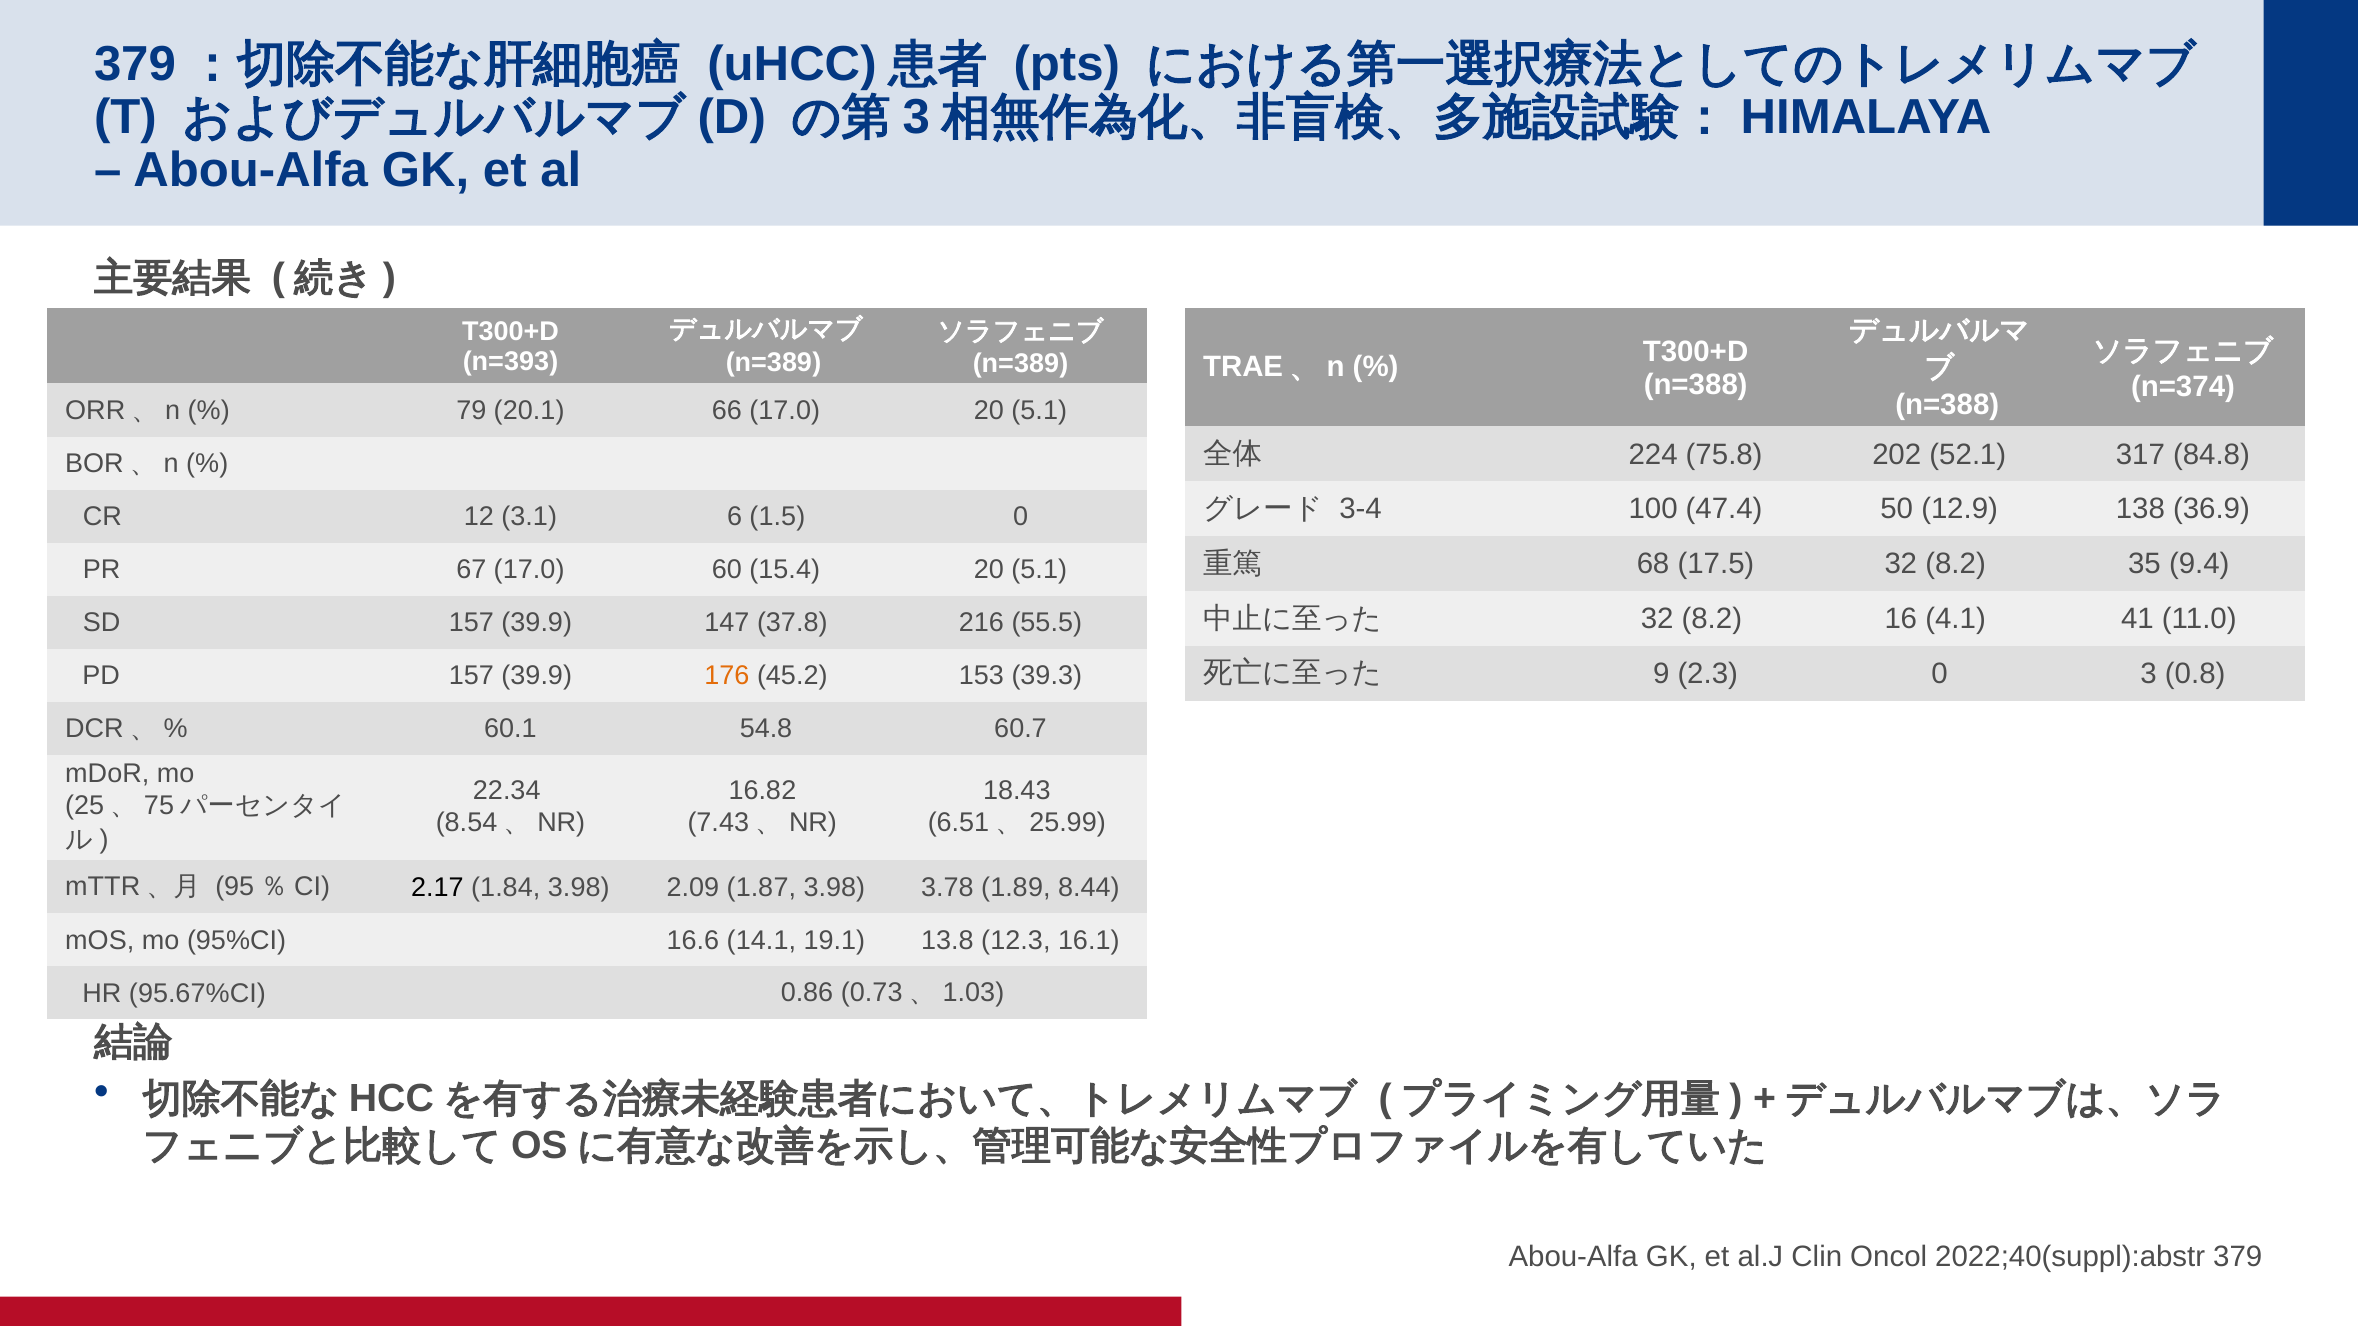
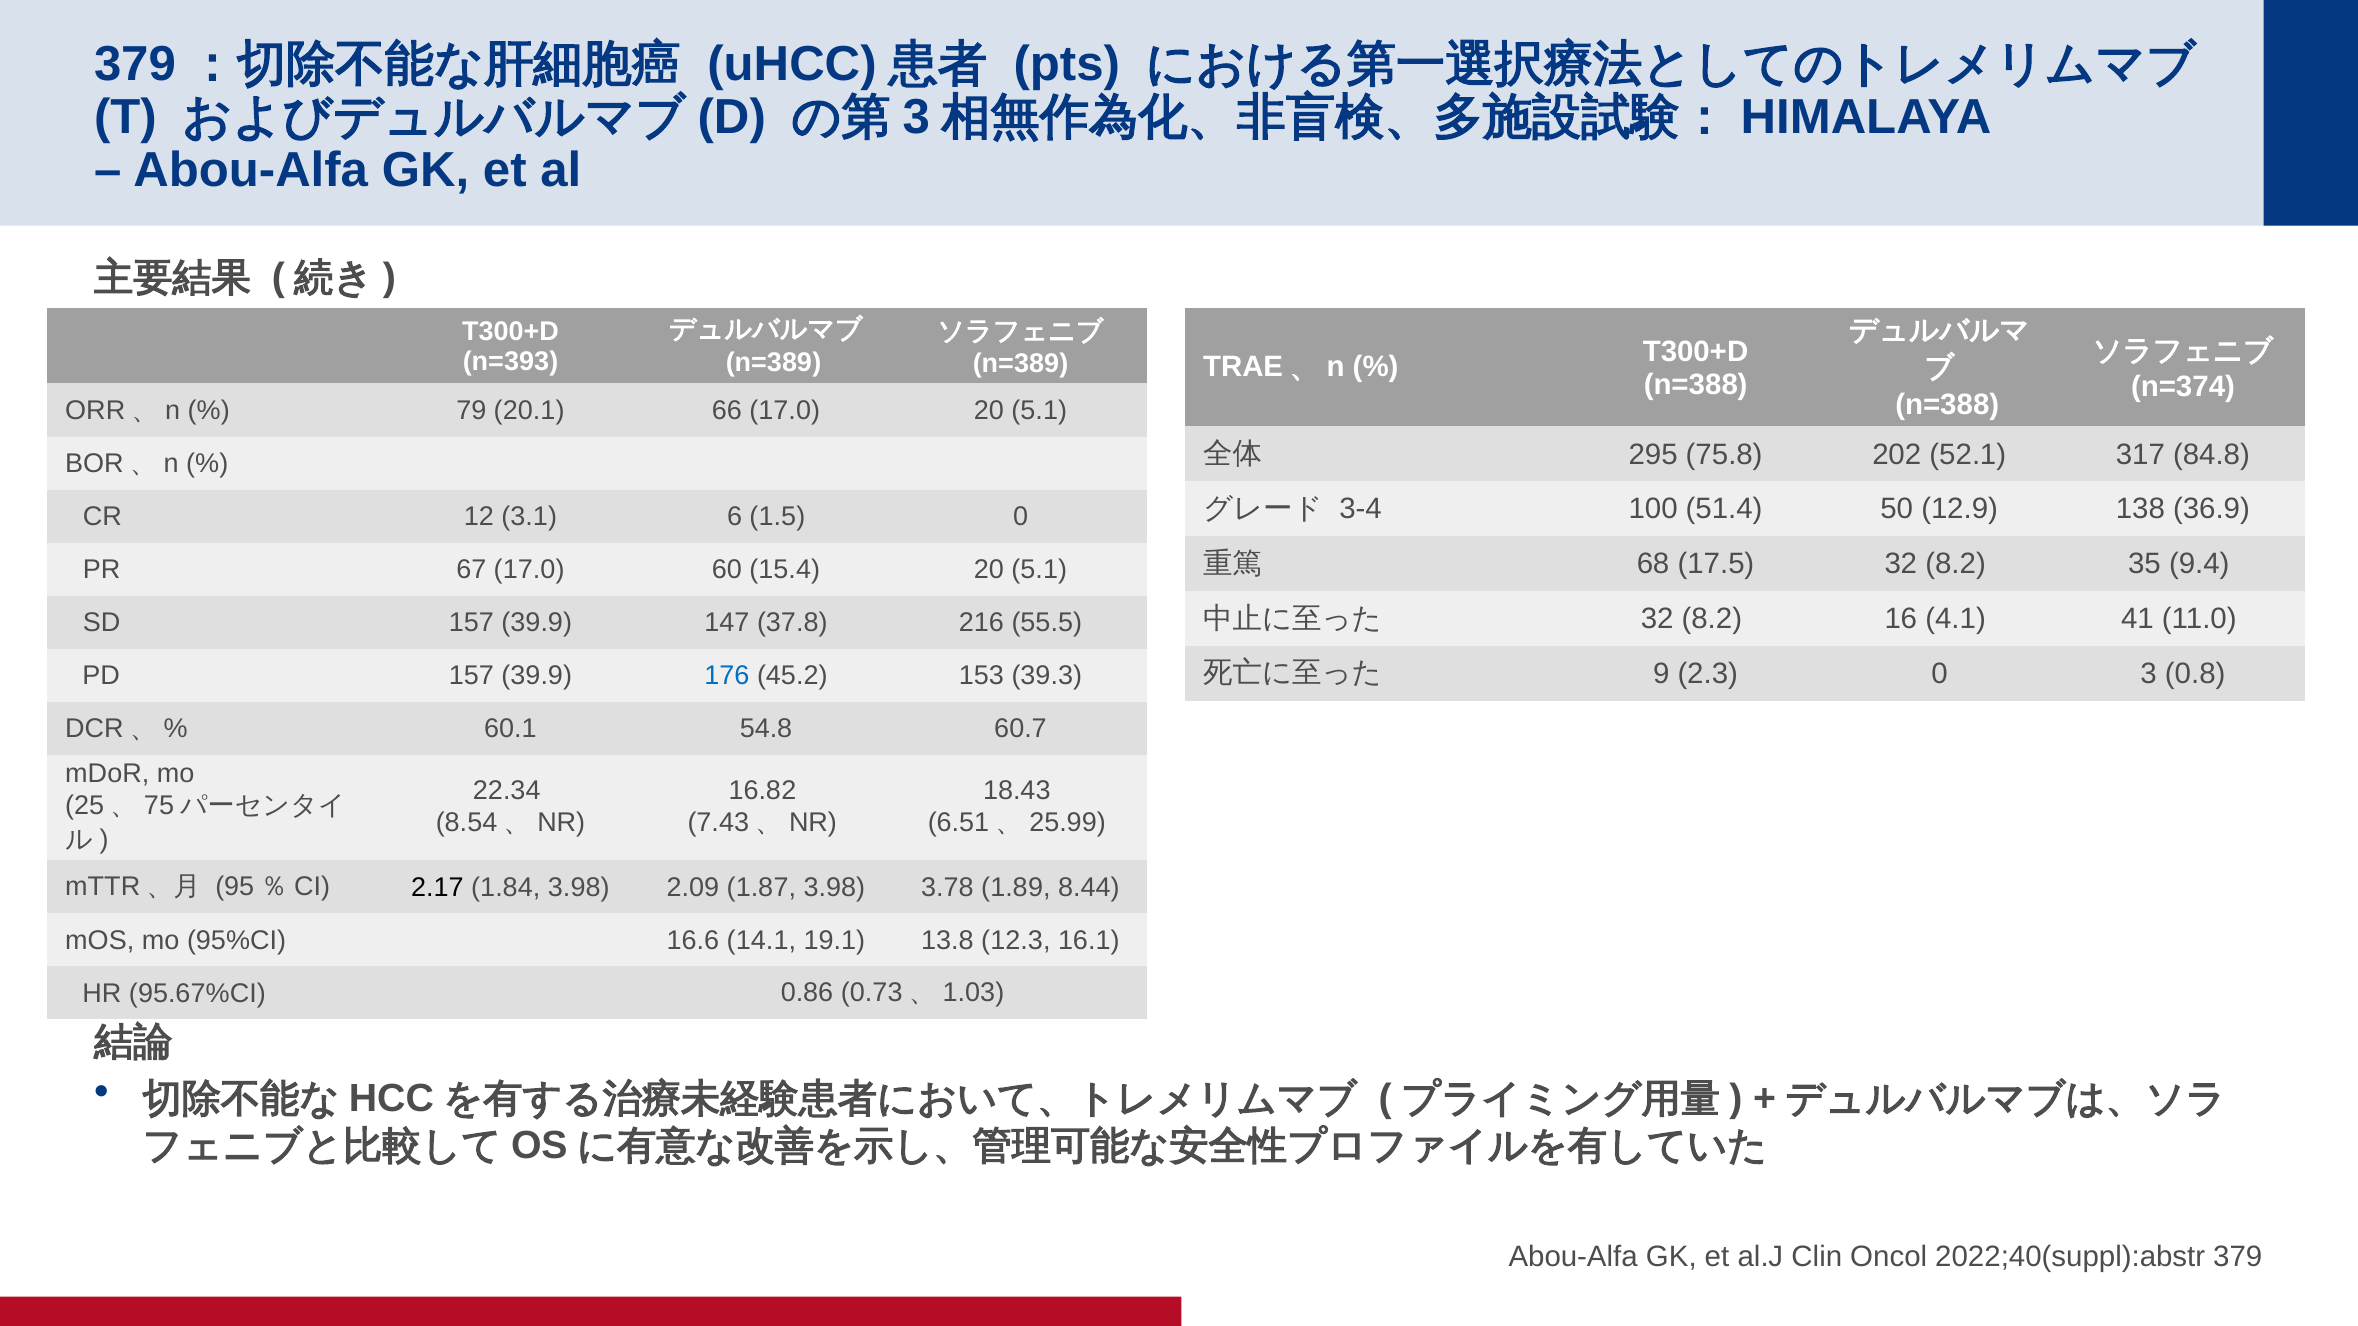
224: 224 -> 295 (1653, 455)
47.4: 47.4 -> 51.4 (1724, 509)
176 colour: orange -> blue (727, 676)
